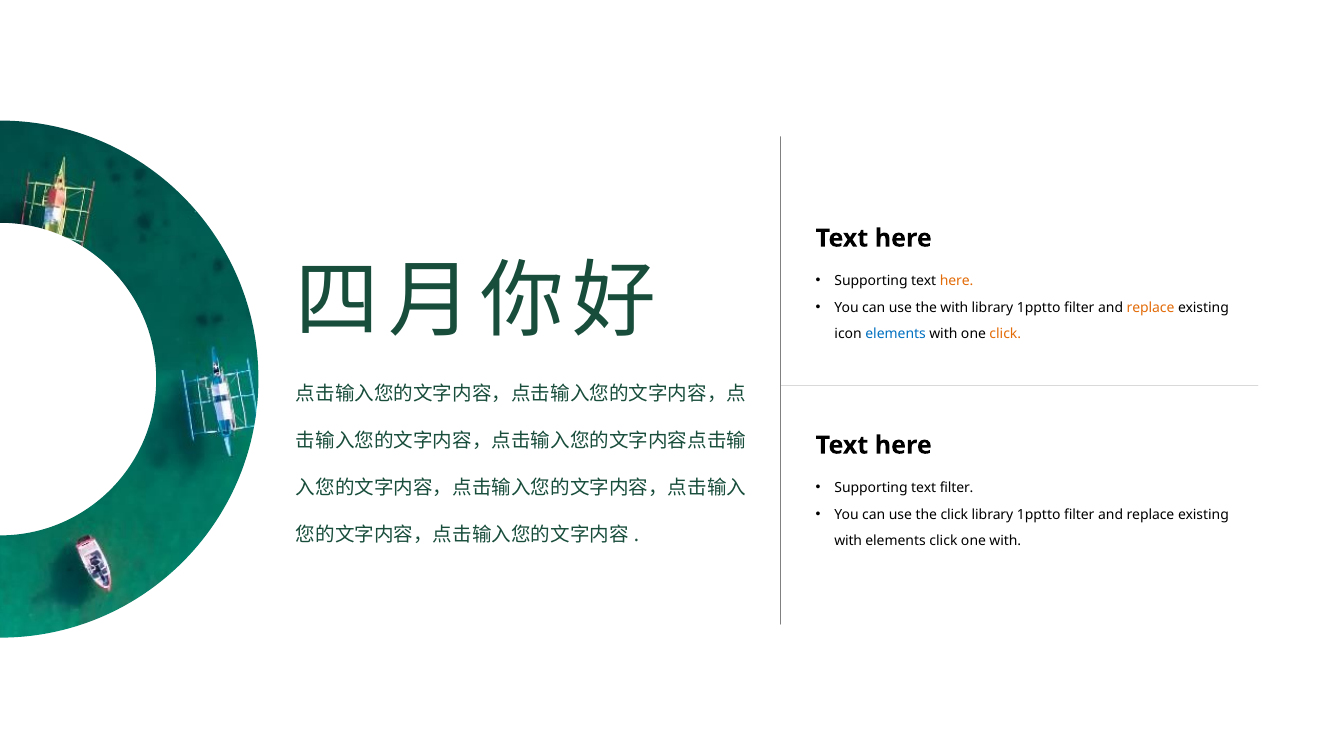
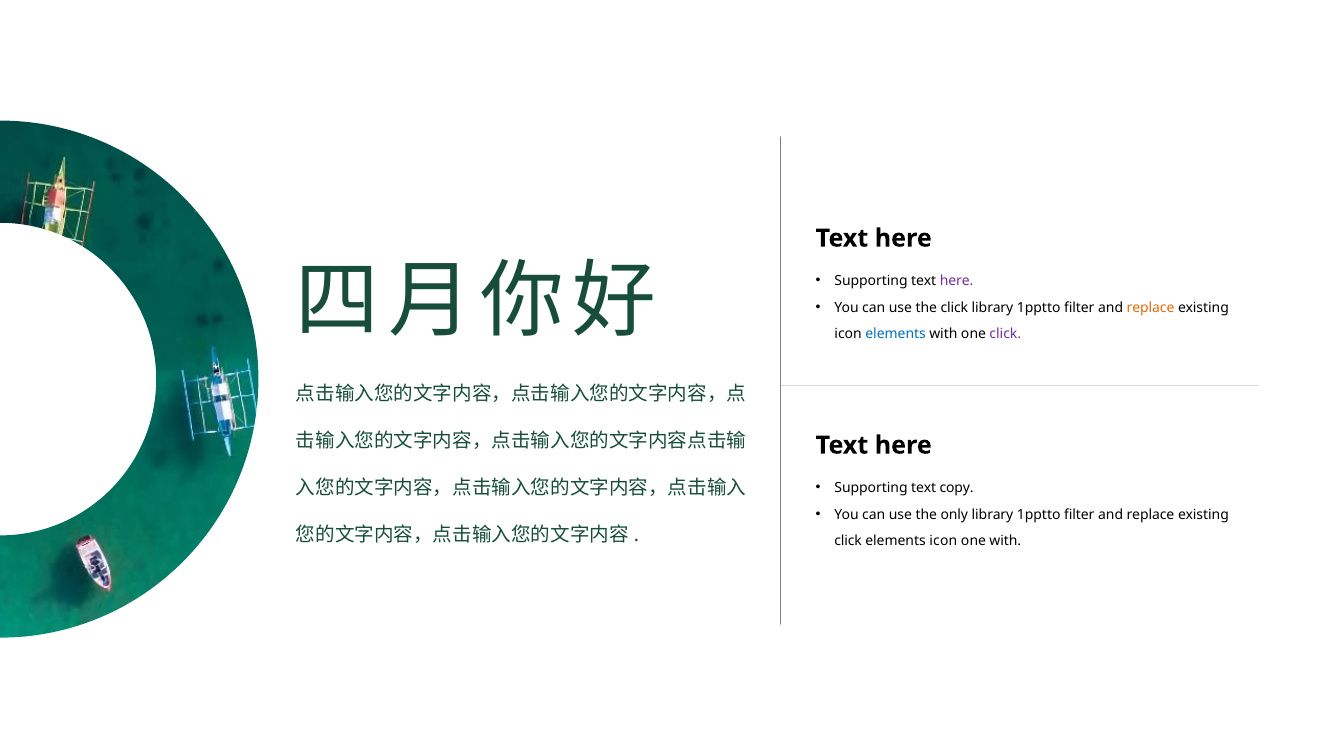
here colour: orange -> purple (957, 281)
the with: with -> click (954, 307)
click colour: orange -> purple (1005, 334)
text filter: filter -> copy (957, 488)
the click: click -> only (954, 514)
with: with -> click (848, 541)
elements click: click -> icon (943, 541)
